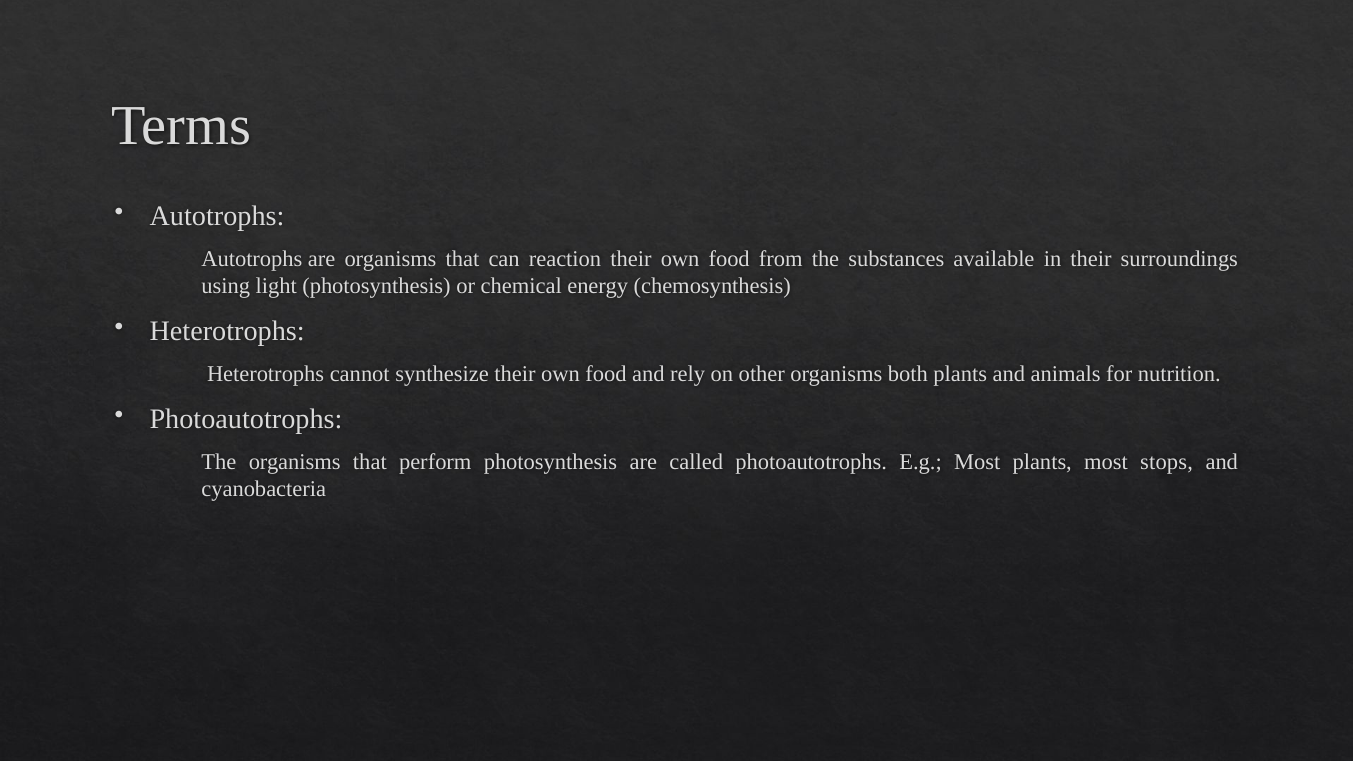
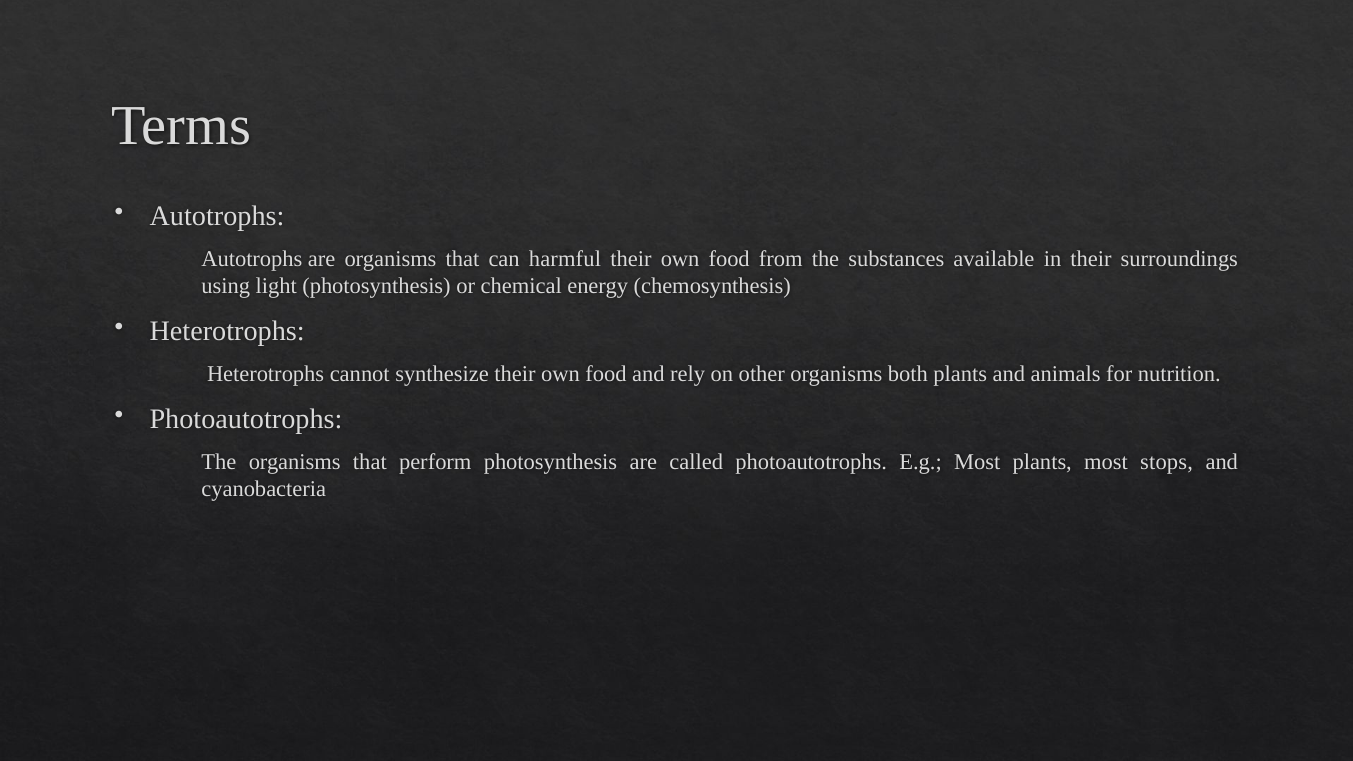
reaction: reaction -> harmful (565, 259)
